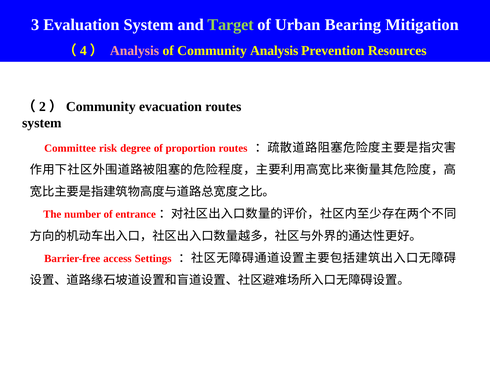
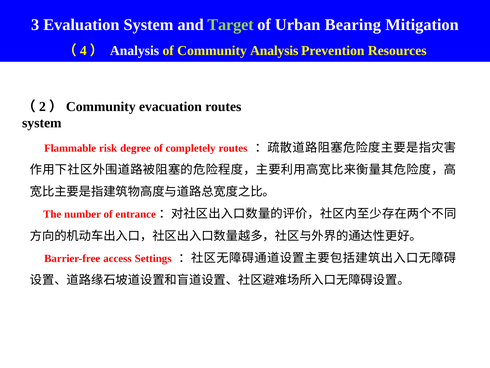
Analysis colour: pink -> white (135, 51)
Committee: Committee -> Flammable (70, 148)
proportion: proportion -> completely (191, 148)
